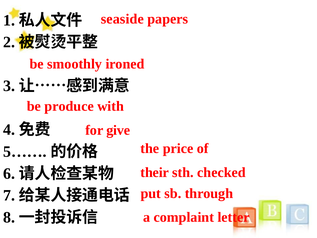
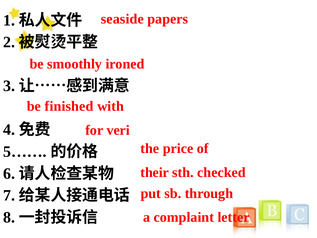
produce: produce -> finished (69, 106)
give: give -> veri (118, 130)
